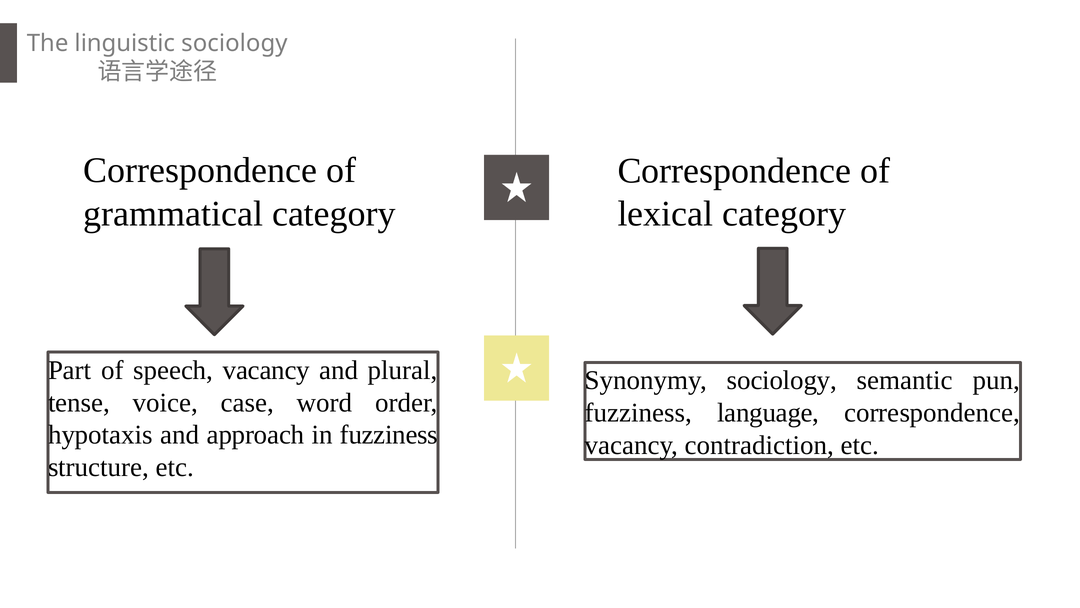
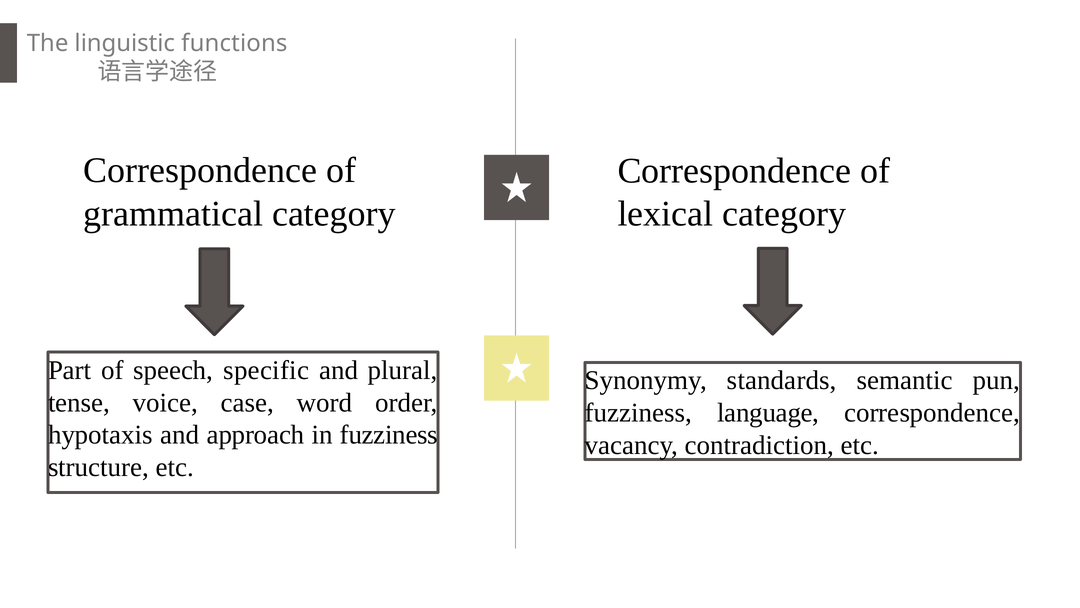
linguistic sociology: sociology -> functions (234, 43)
speech vacancy: vacancy -> specific (266, 370)
Synonymy sociology: sociology -> standards (782, 380)
